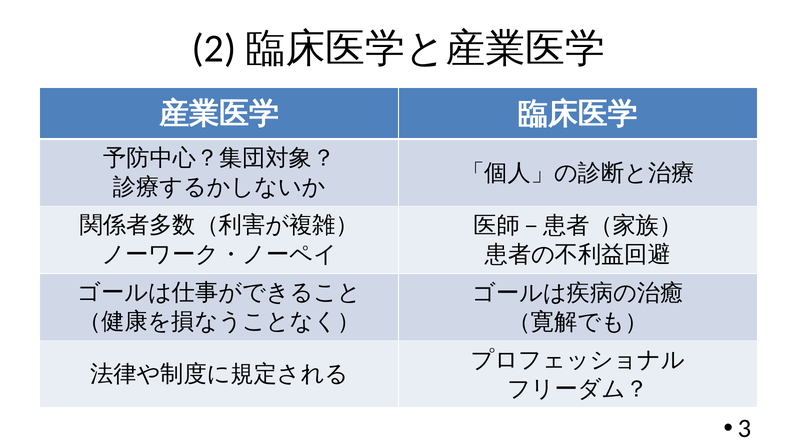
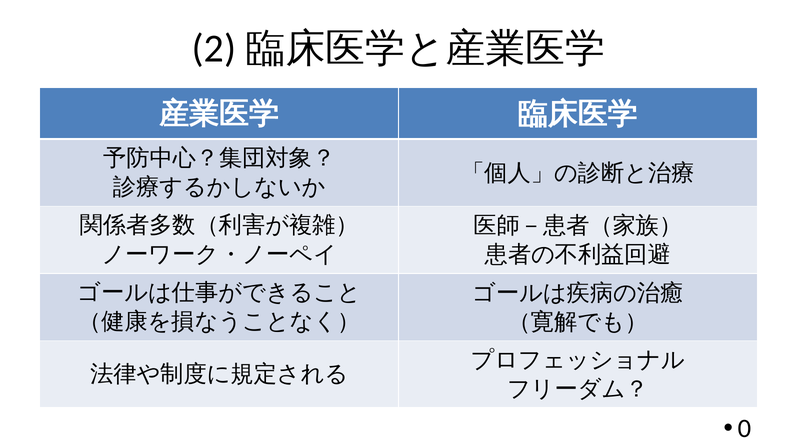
3: 3 -> 0 (744, 429)
